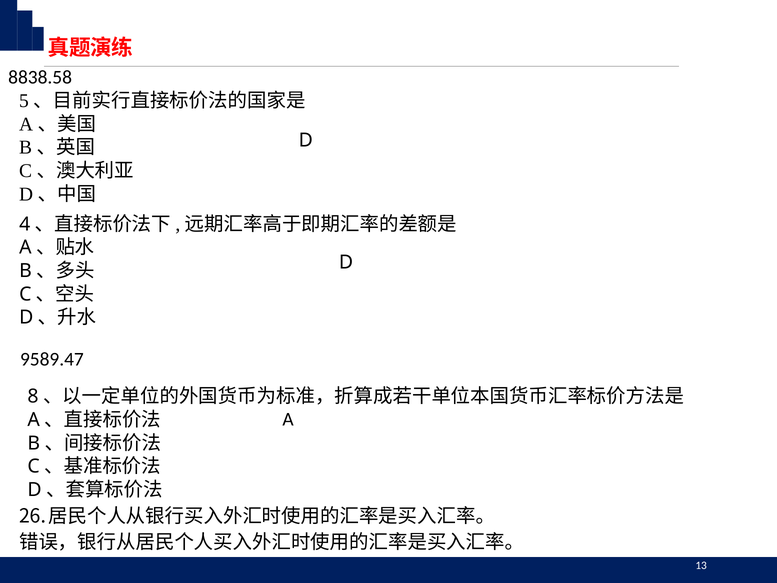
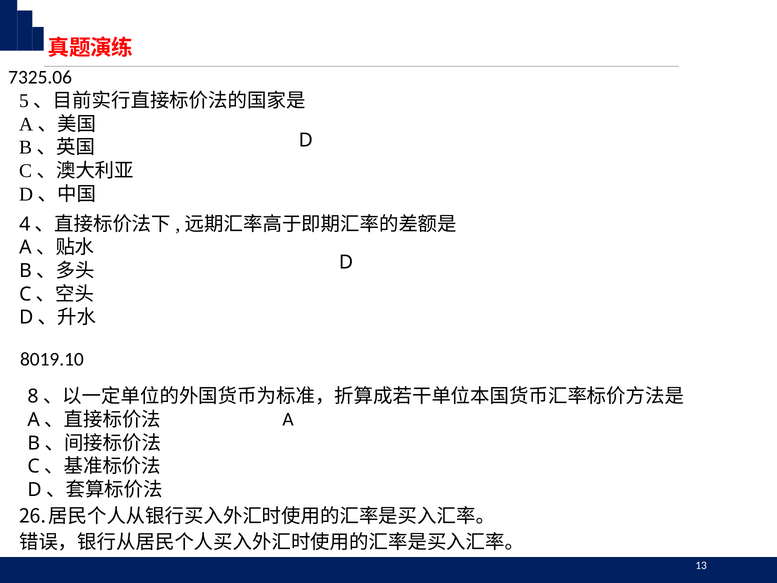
8838.58: 8838.58 -> 7325.06 (40, 77)
9589.47: 9589.47 -> 8019.10 (52, 359)
